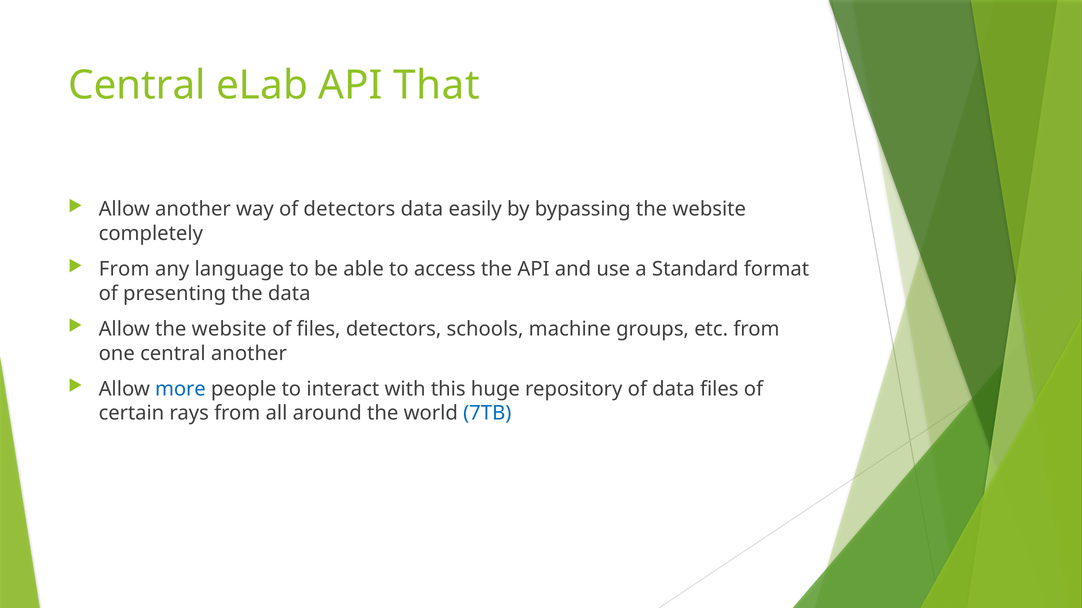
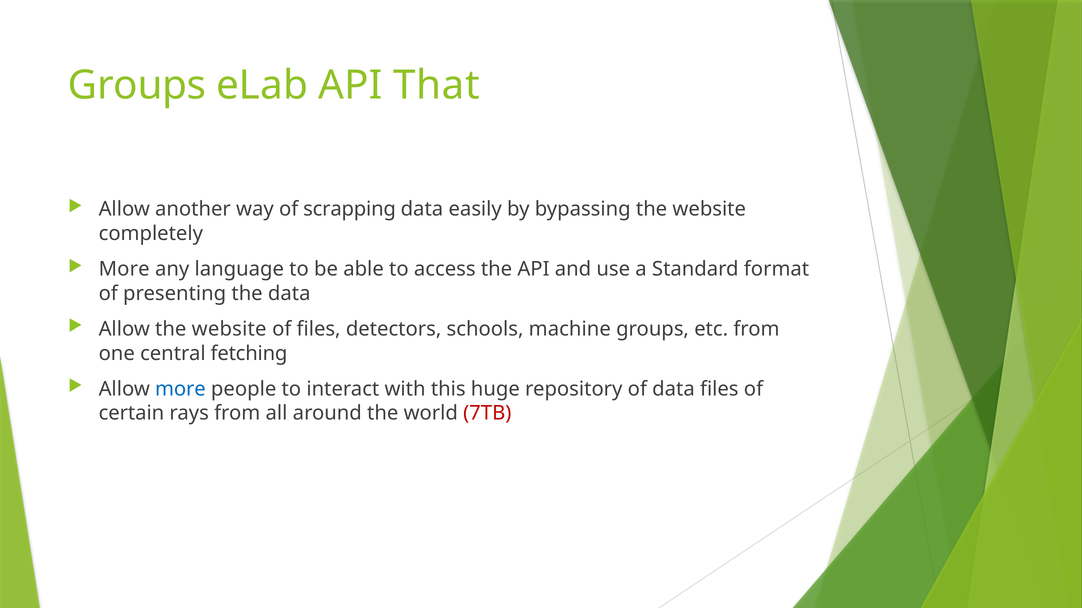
Central: Central -> Groups (137, 85)
of detectors: detectors -> scrapping (350, 209)
From: From -> More (124, 269)
central another: another -> fetching (249, 354)
7TB colour: blue -> red (487, 414)
